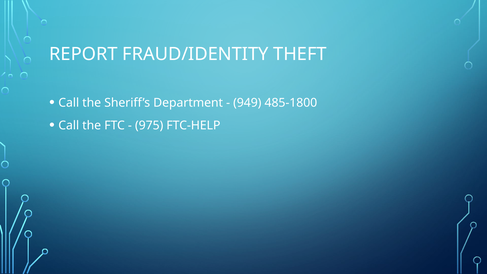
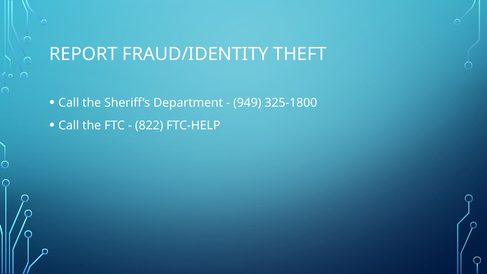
485-1800: 485-1800 -> 325-1800 (291, 103)
975: 975 -> 822 (149, 125)
